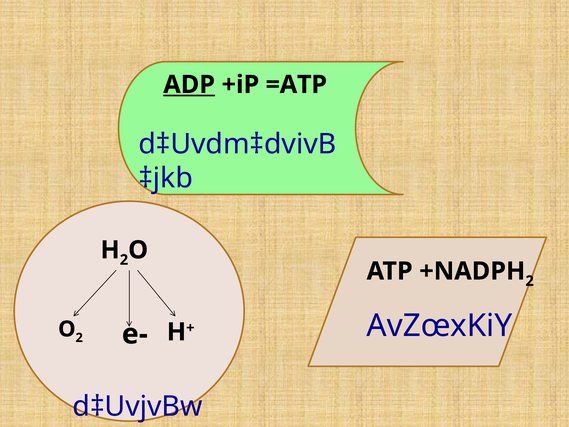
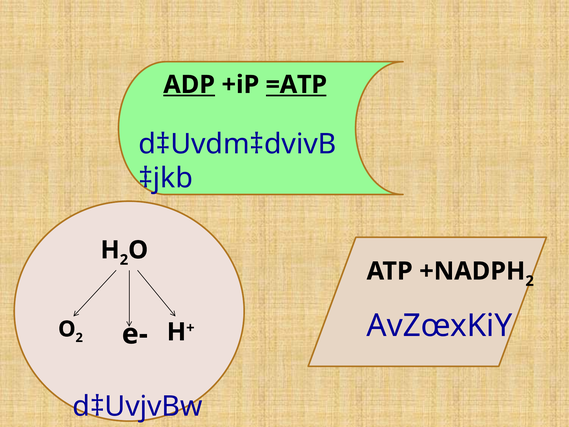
=ATP underline: none -> present (296, 85)
